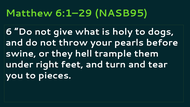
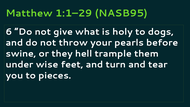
6:1–29: 6:1–29 -> 1:1–29 (74, 13)
right: right -> wise (47, 64)
